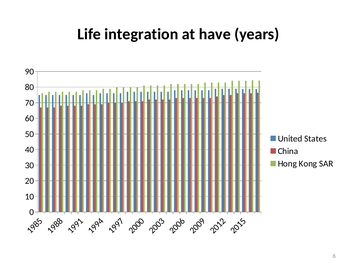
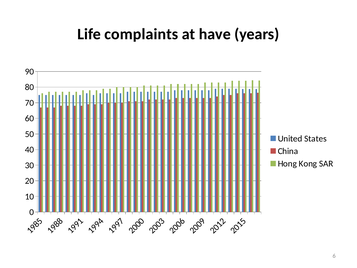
integration: integration -> complaints (141, 34)
